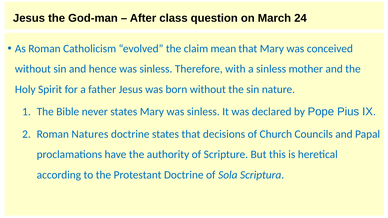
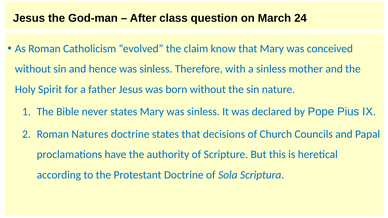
mean: mean -> know (223, 49)
